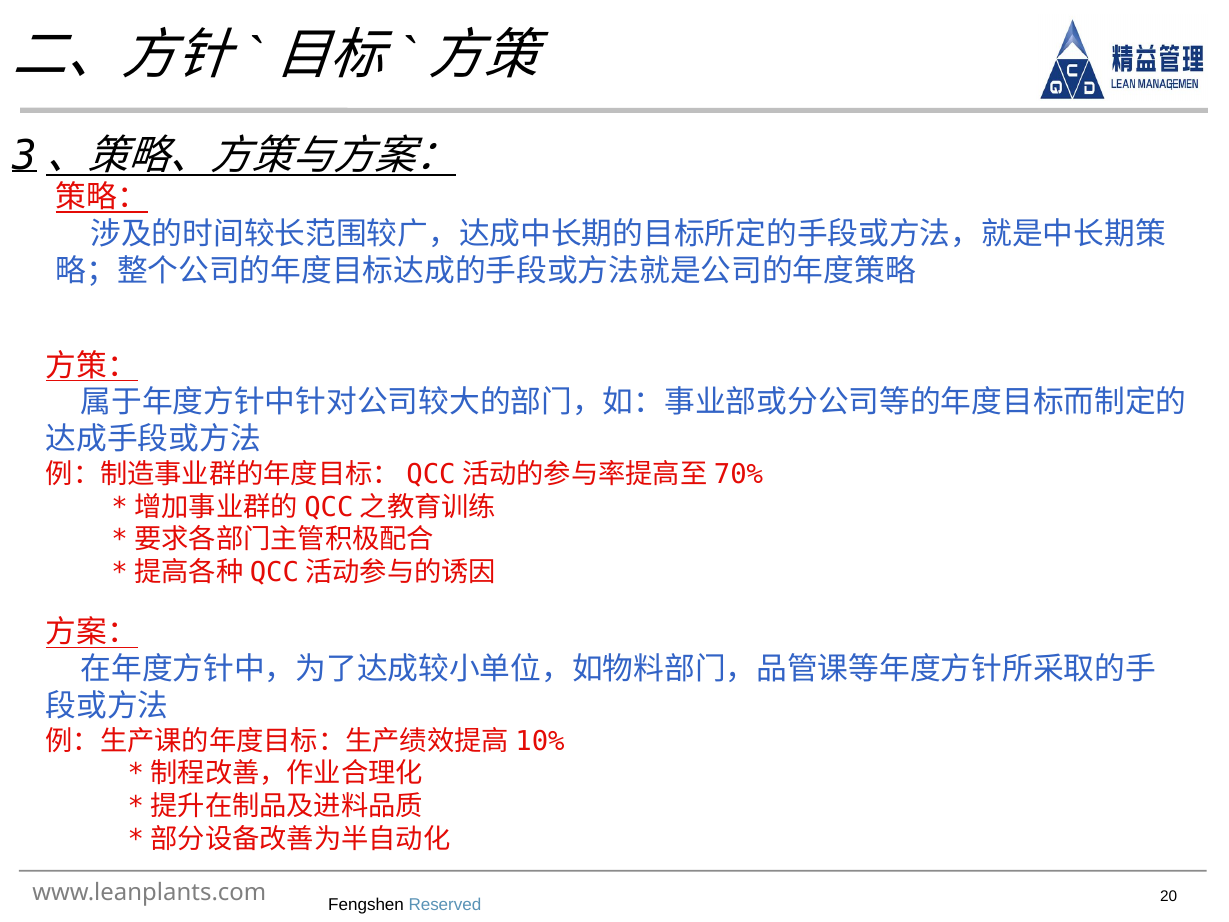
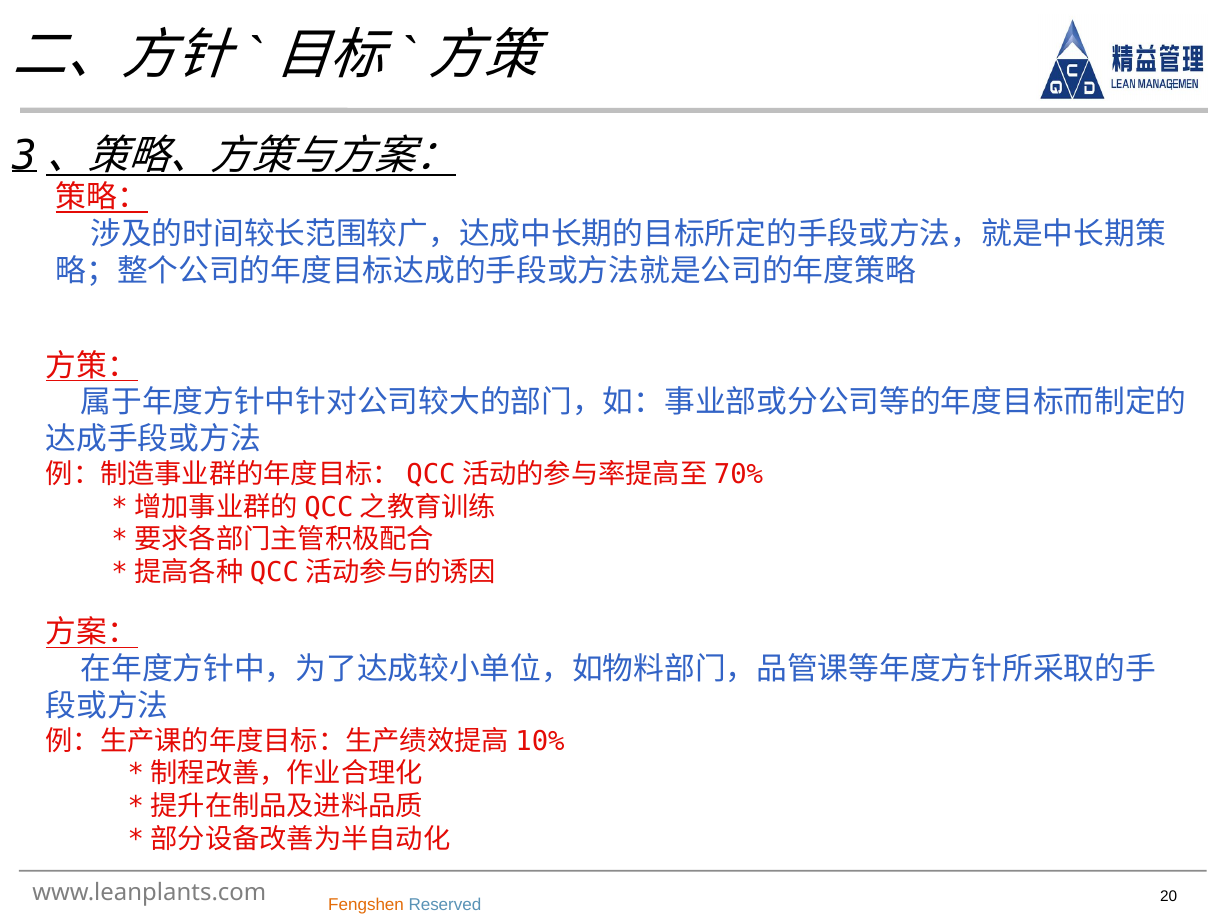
Fengshen colour: black -> orange (366, 904)
